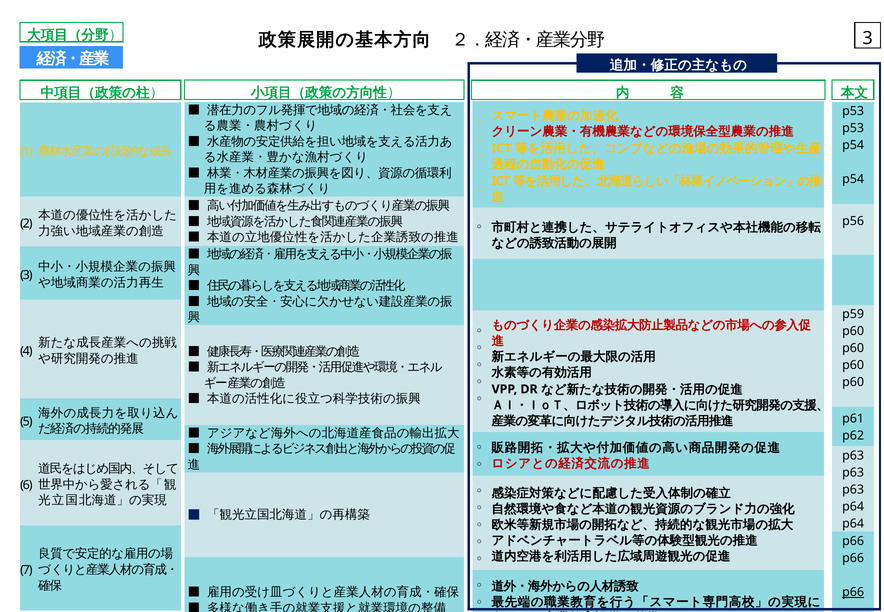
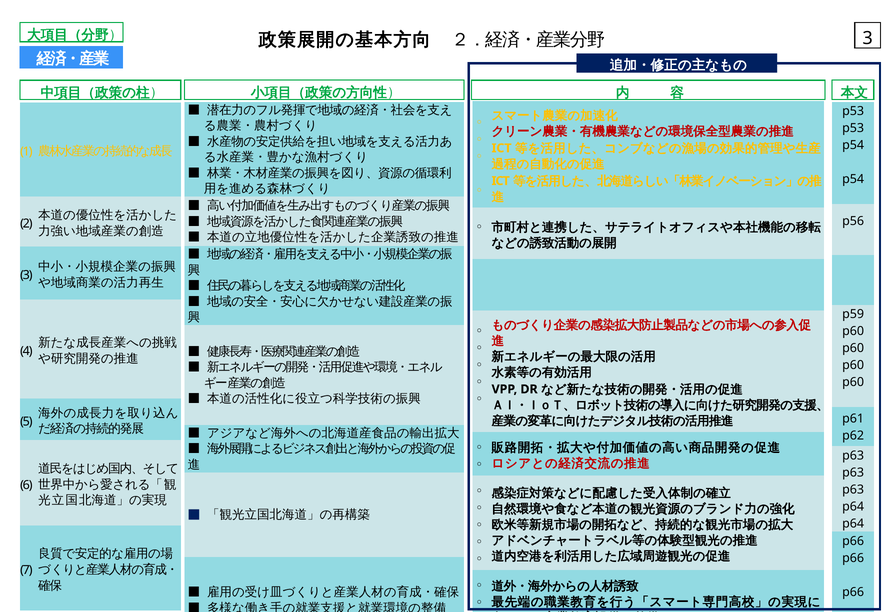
p66 underline: present -> none (853, 592)
